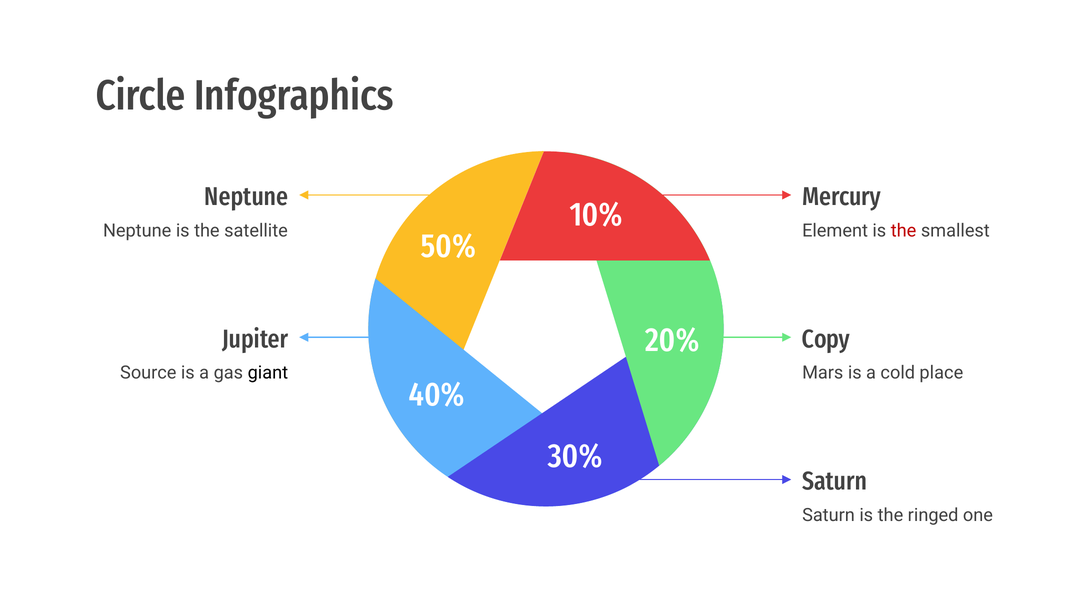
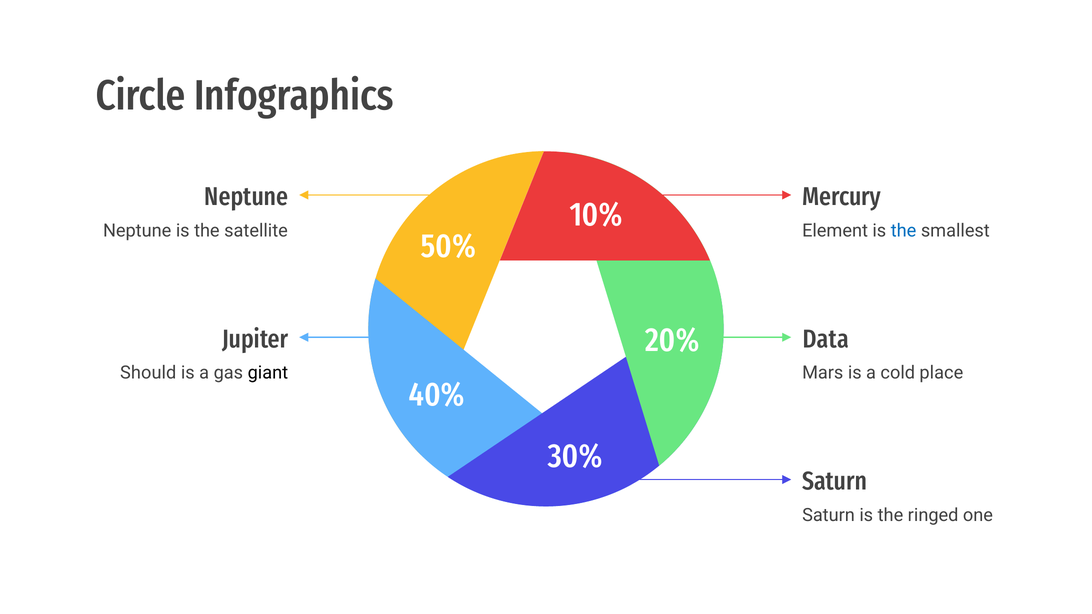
the colour: red -> blue (904, 231)
Copy: Copy -> Data (826, 339)
Source: Source -> Should (148, 373)
